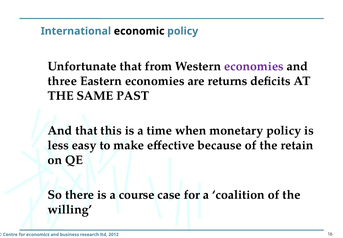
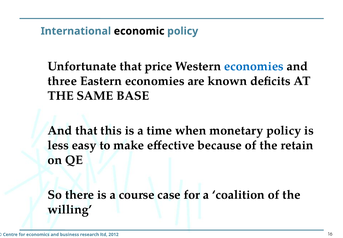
from: from -> price (158, 66)
economies colour: purple -> blue (254, 66)
returns: returns -> known (227, 81)
PAST: PAST -> BASE (133, 96)
